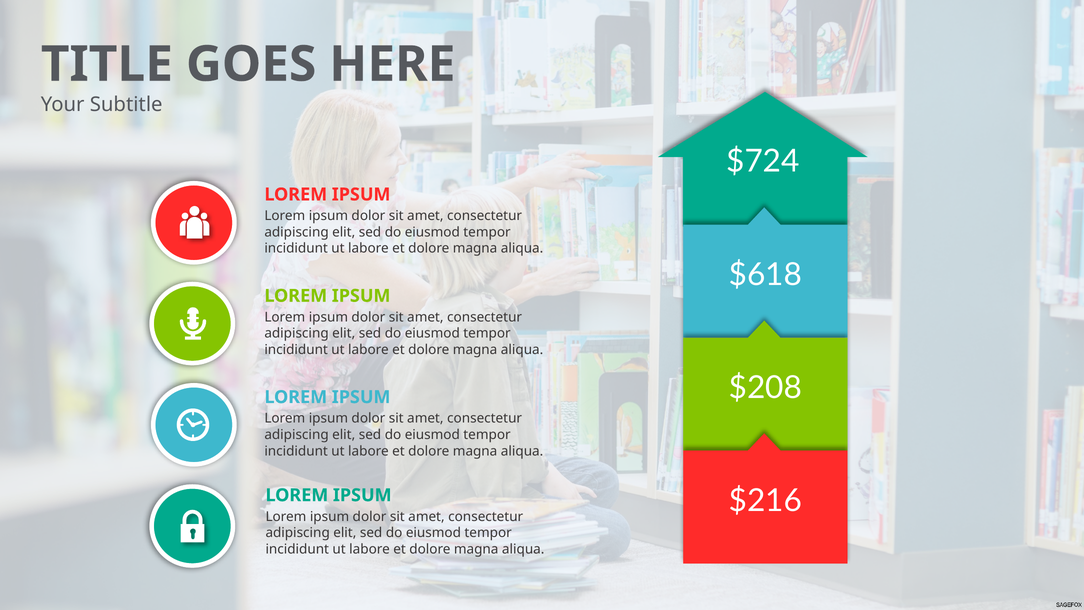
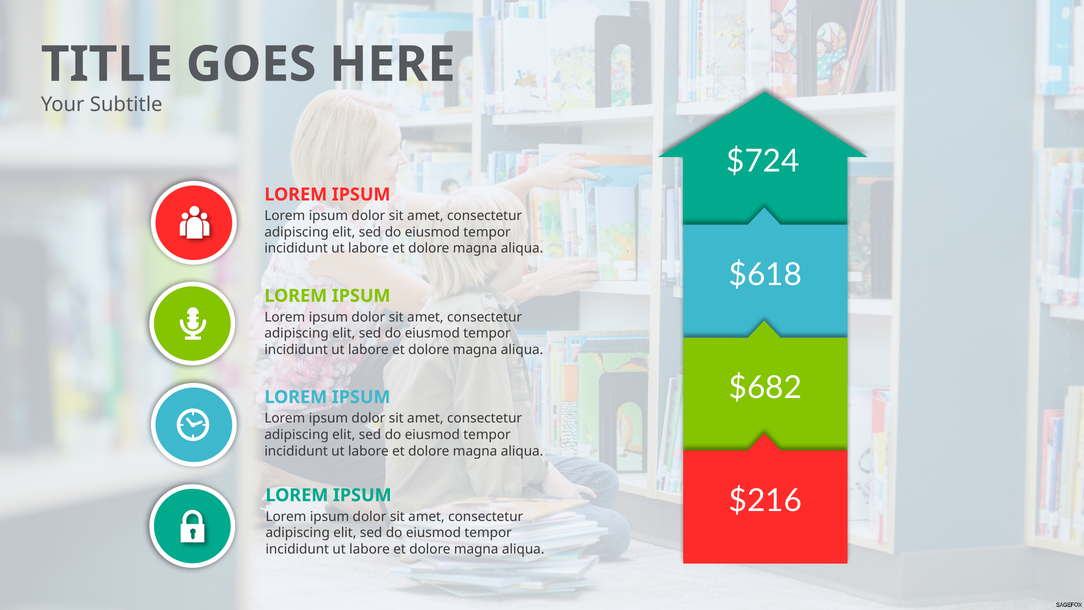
$208: $208 -> $682 (765, 388)
